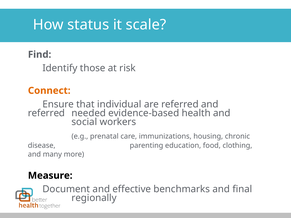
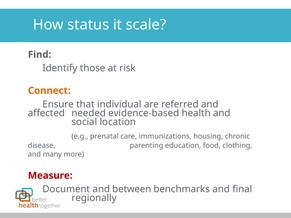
referred: referred -> affected (46, 113)
workers: workers -> location (118, 122)
Measure colour: black -> red (50, 176)
effective: effective -> between (132, 189)
